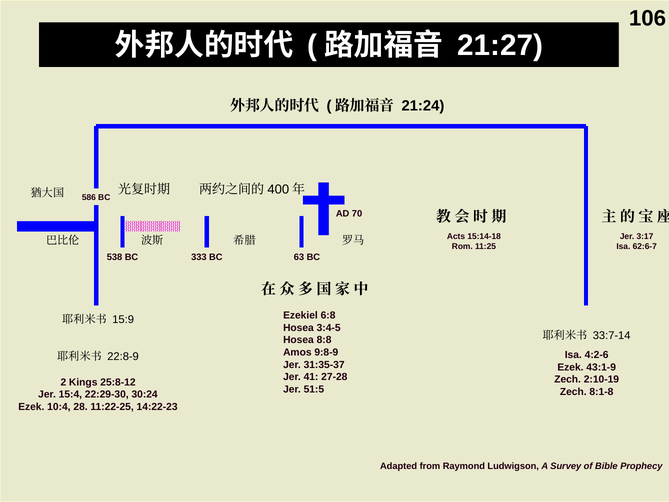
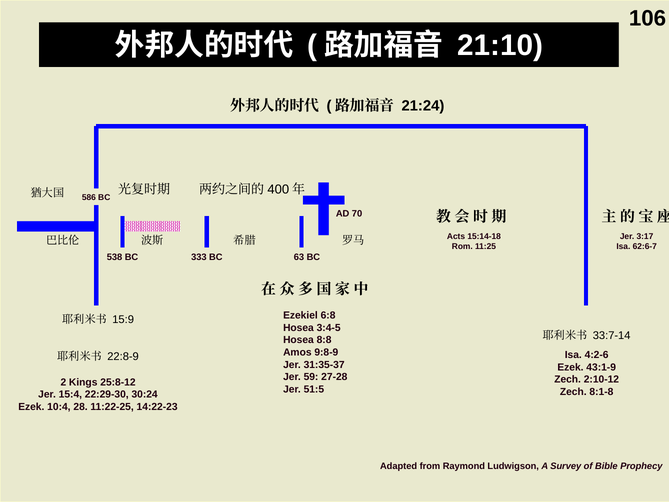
21:27: 21:27 -> 21:10 (500, 46)
41: 41 -> 59 (311, 377)
2:10-19: 2:10-19 -> 2:10-12 (601, 379)
